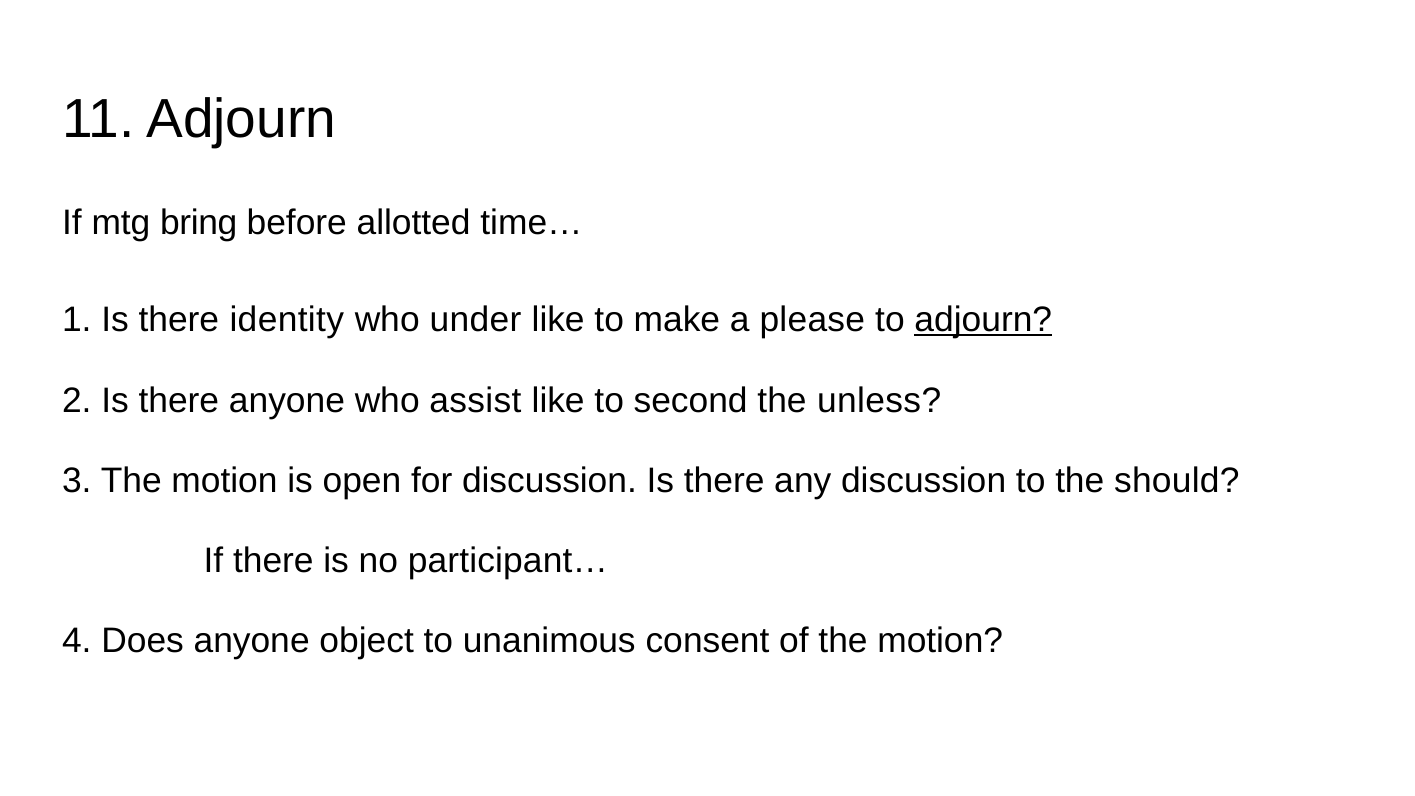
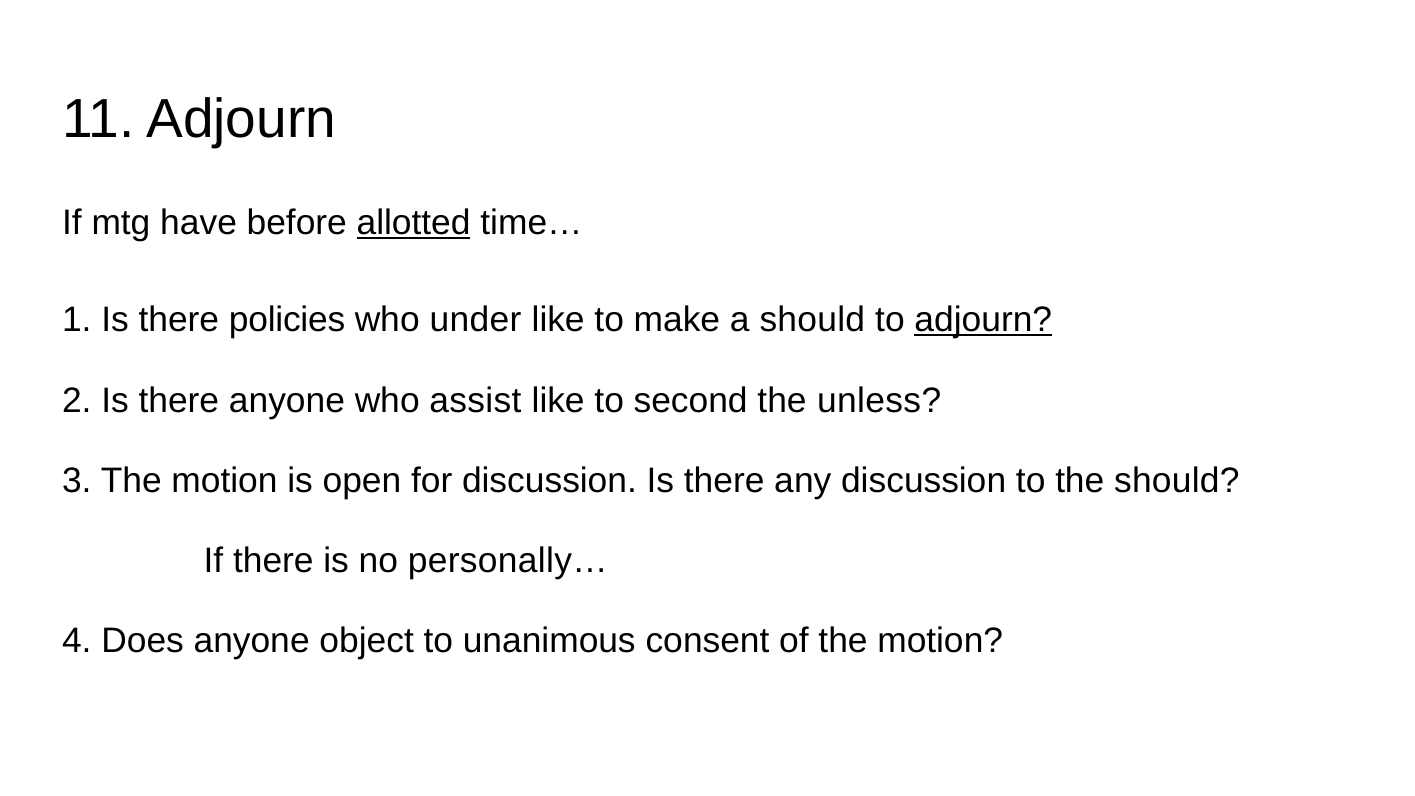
bring: bring -> have (199, 223)
allotted underline: none -> present (414, 223)
identity: identity -> policies (287, 320)
a please: please -> should (812, 320)
participant…: participant… -> personally… (508, 561)
